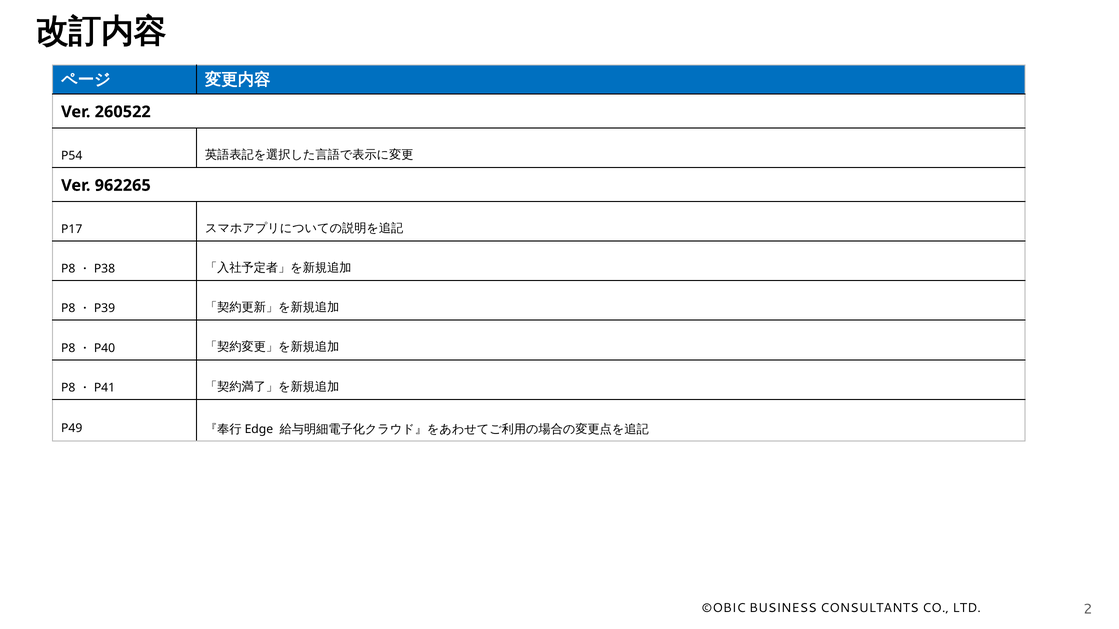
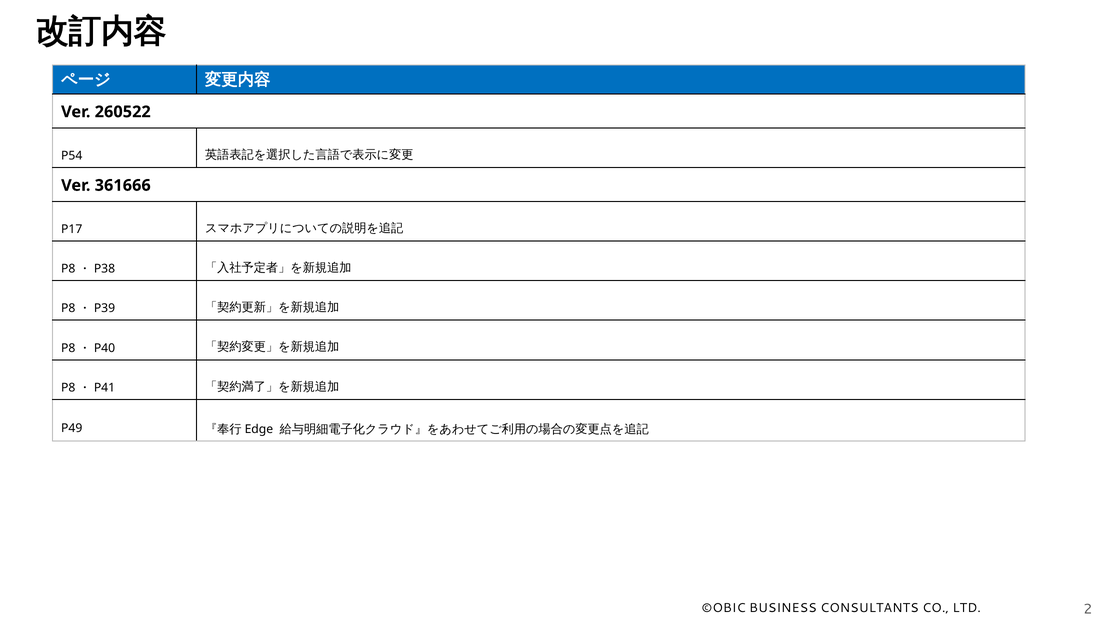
962265: 962265 -> 361666 (123, 186)
